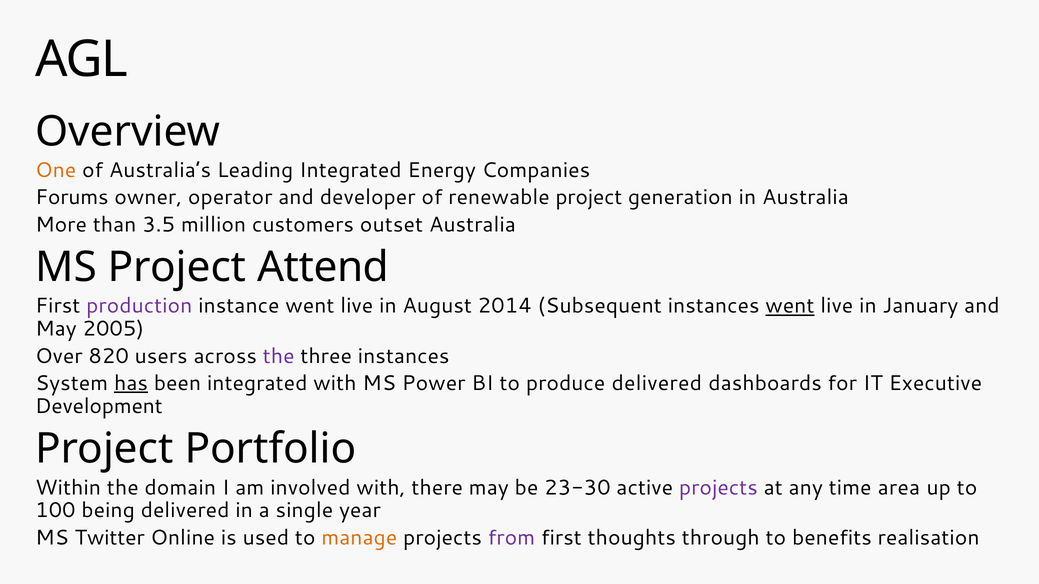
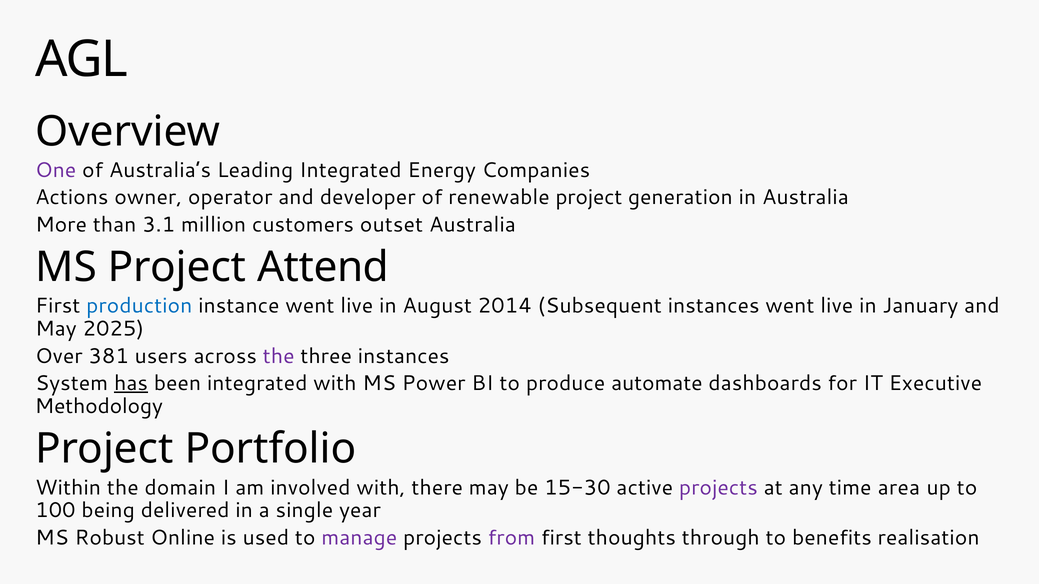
One colour: orange -> purple (56, 170)
Forums: Forums -> Actions (72, 198)
3.5: 3.5 -> 3.1 (159, 225)
production colour: purple -> blue (139, 306)
went underline: present -> none (790, 306)
2005: 2005 -> 2025 (113, 329)
820: 820 -> 381 (109, 356)
produce delivered: delivered -> automate (657, 383)
Development: Development -> Methodology (99, 406)
23-30: 23-30 -> 15-30 (577, 488)
Twitter: Twitter -> Robust (110, 538)
manage colour: orange -> purple (359, 538)
